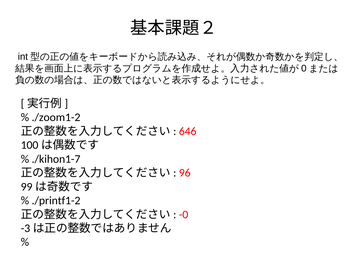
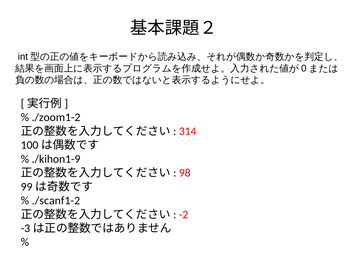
646: 646 -> 314 (188, 131)
./kihon1-7: ./kihon1-7 -> ./kihon1-9 (56, 159)
96: 96 -> 98 (185, 173)
./printf1-2: ./printf1-2 -> ./scanf1-2 (56, 201)
-0: -0 -> -2 (184, 215)
